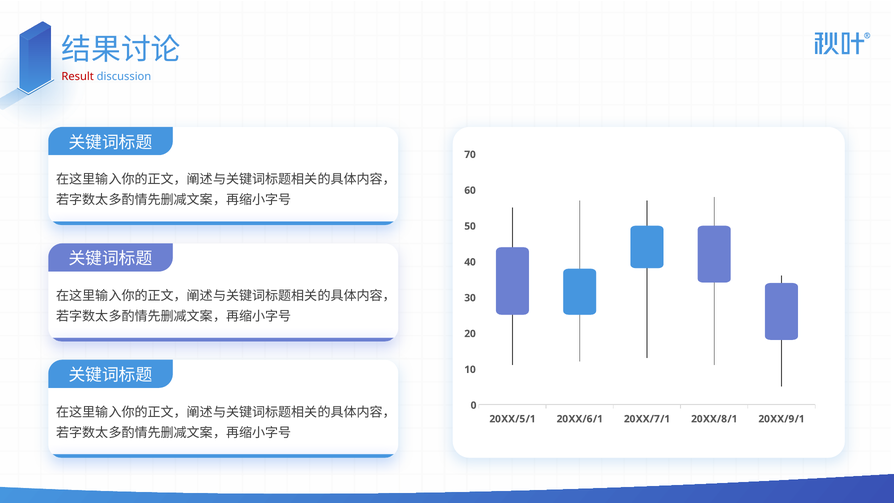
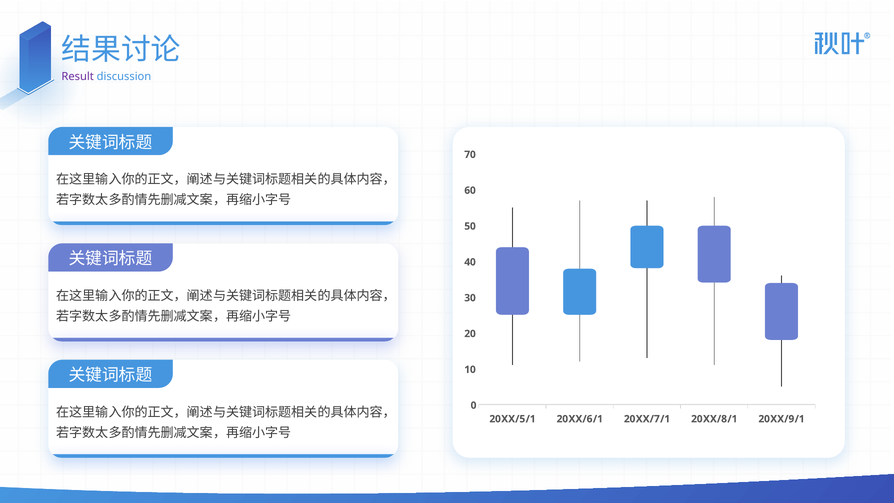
Result colour: red -> purple (78, 77)
